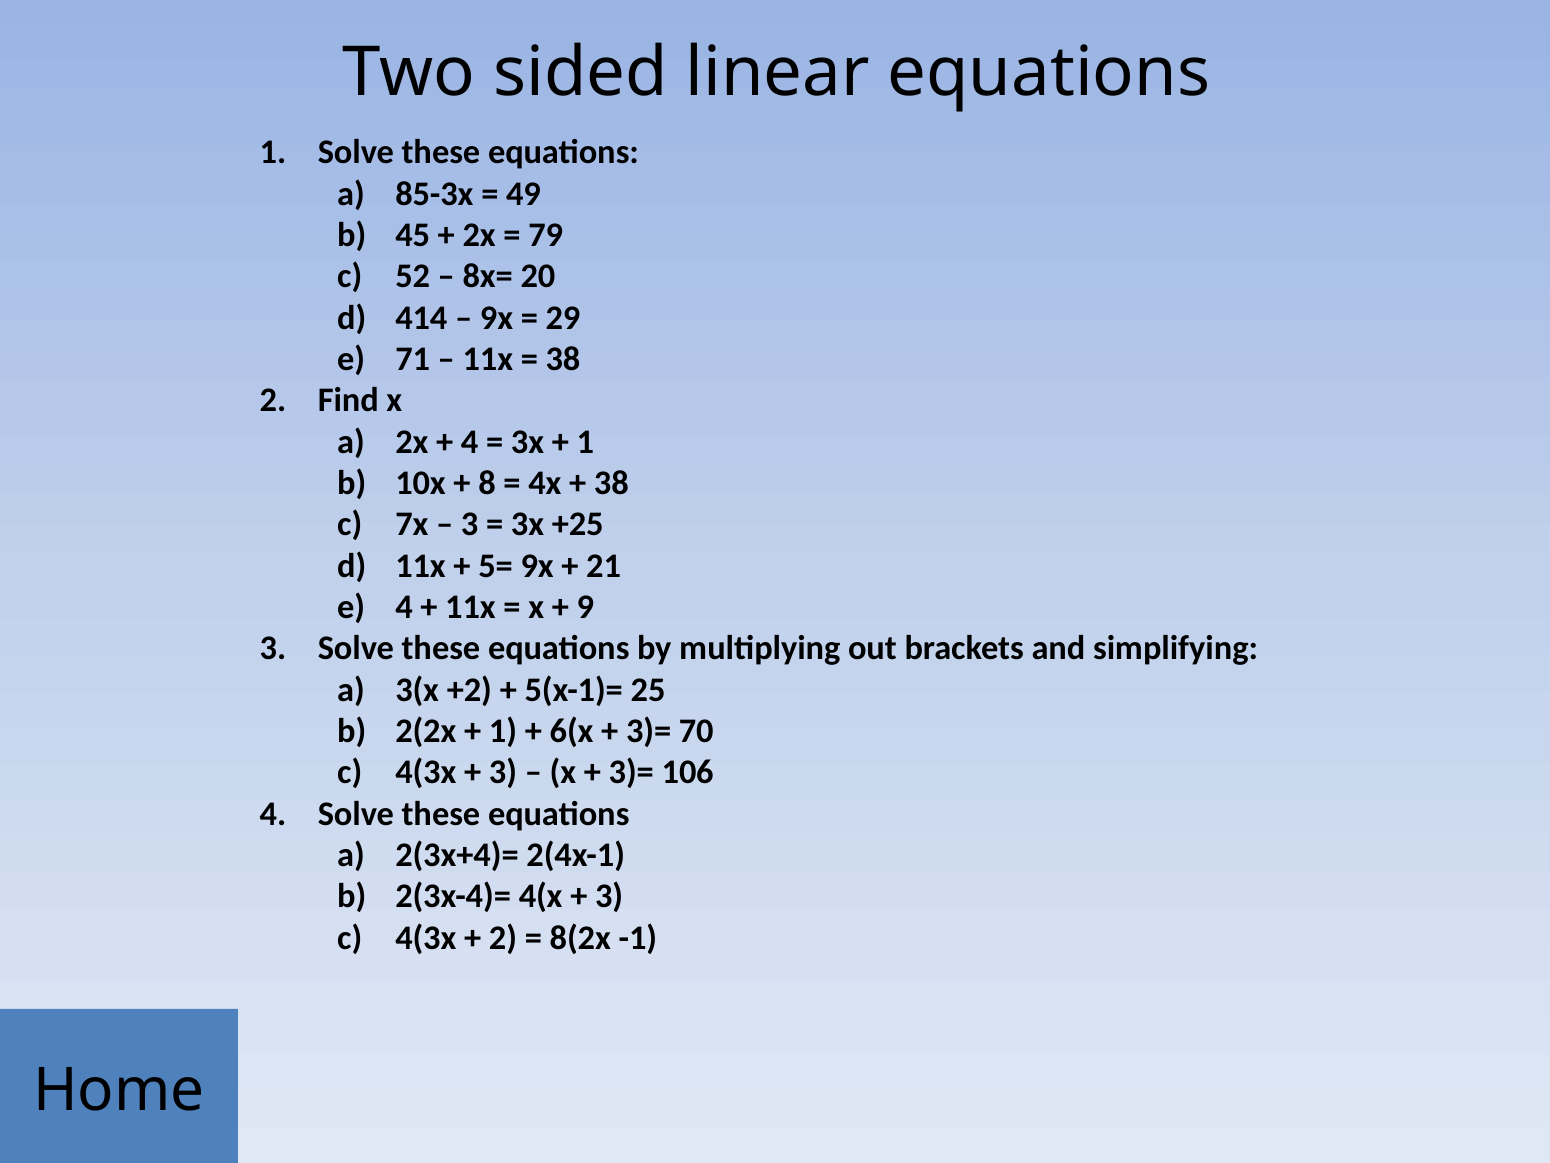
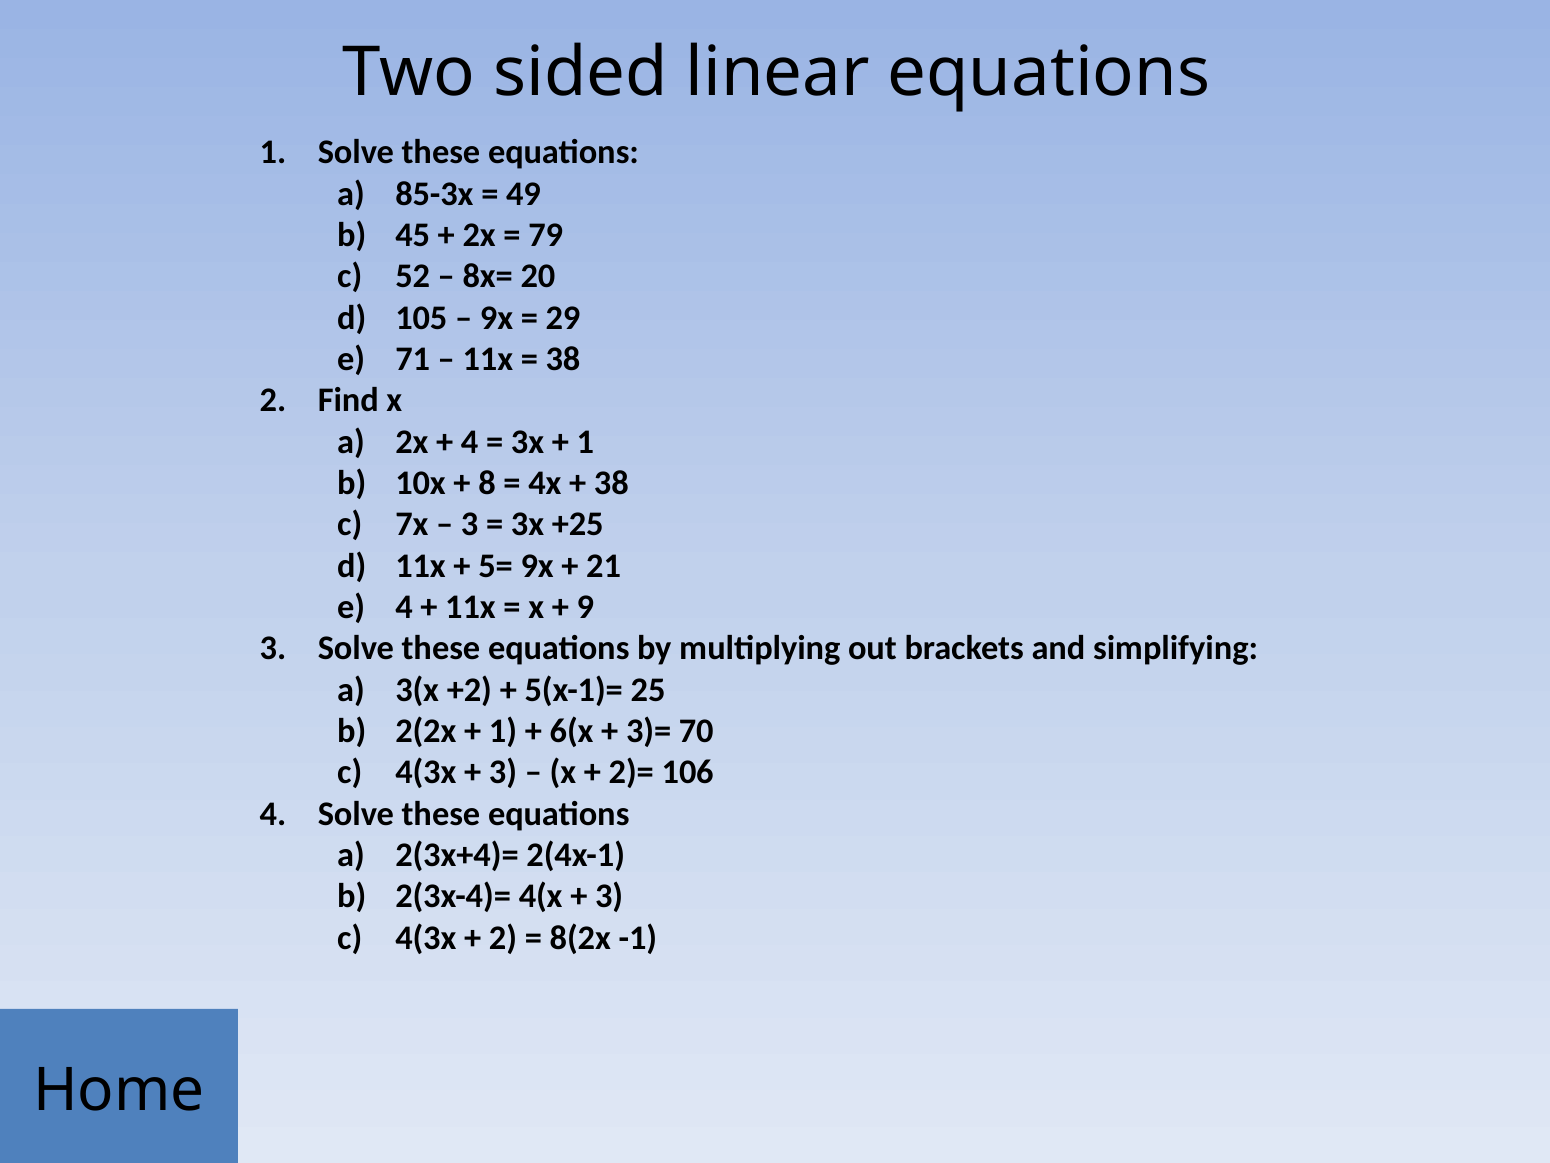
414: 414 -> 105 (421, 318)
3)=: 3)= -> 2)= (631, 772)
